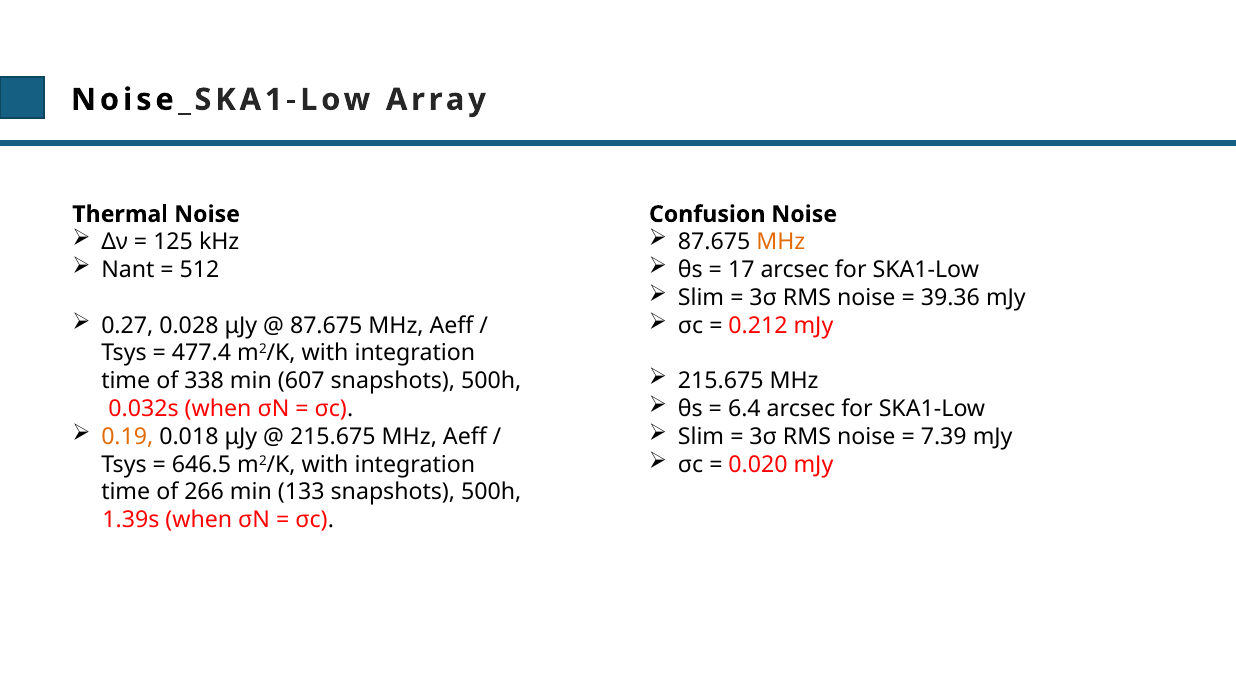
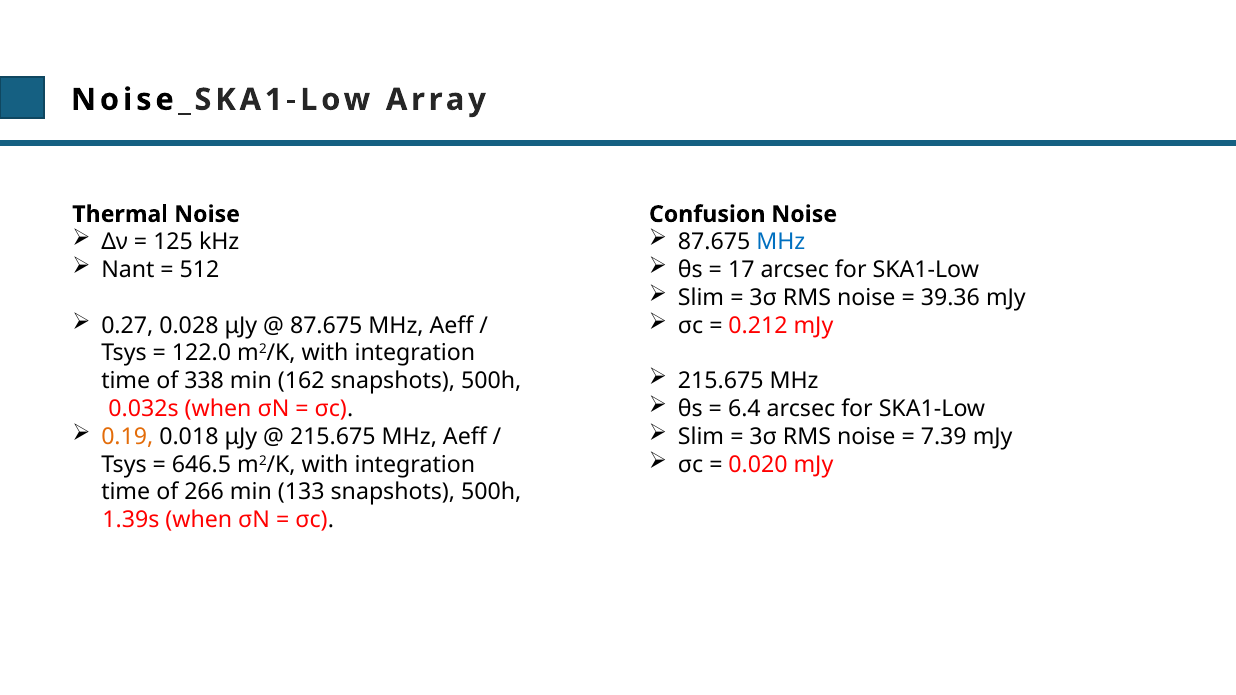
MHz colour: orange -> blue (781, 242)
477.4: 477.4 -> 122.0 (202, 353)
607: 607 -> 162 (301, 381)
